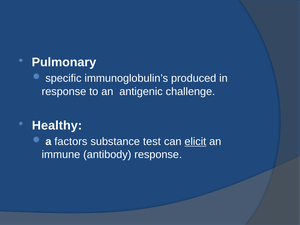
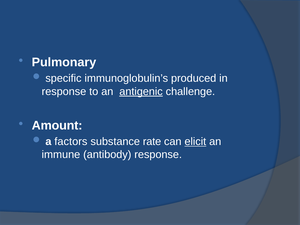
antigenic underline: none -> present (141, 91)
Healthy: Healthy -> Amount (57, 126)
test: test -> rate (152, 142)
